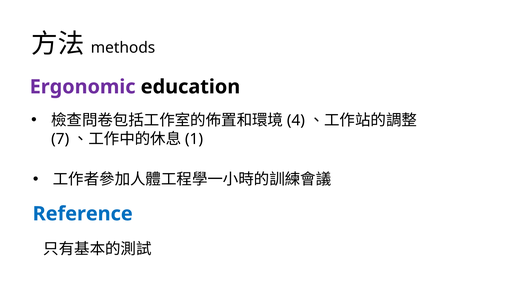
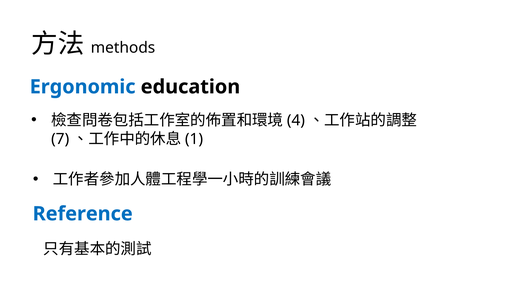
Ergonomic colour: purple -> blue (83, 87)
